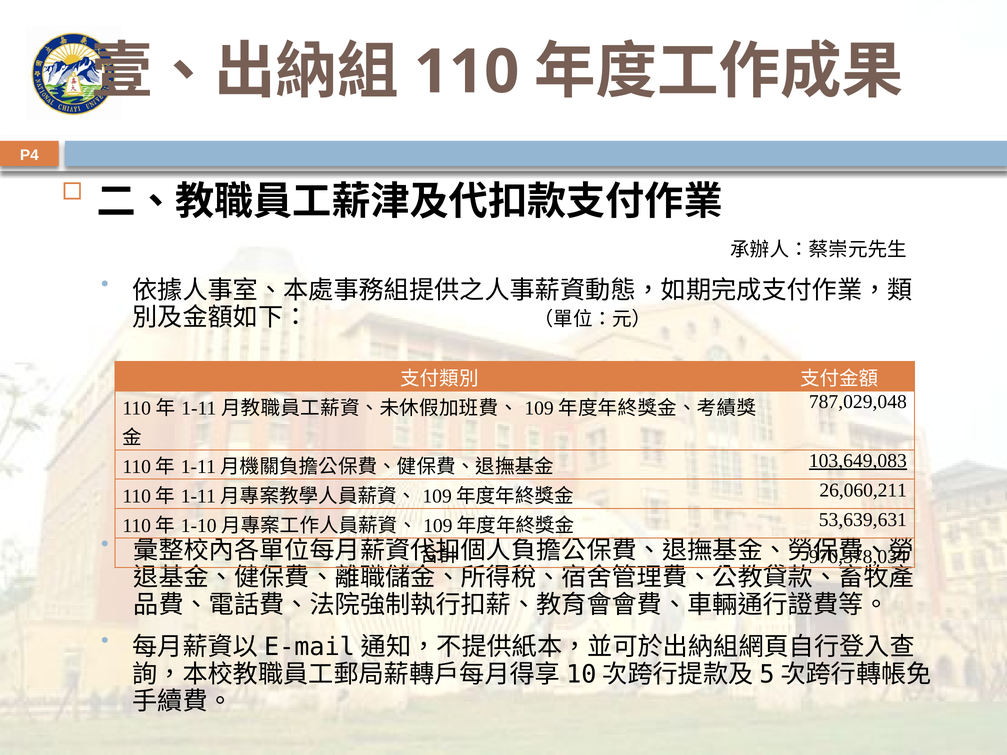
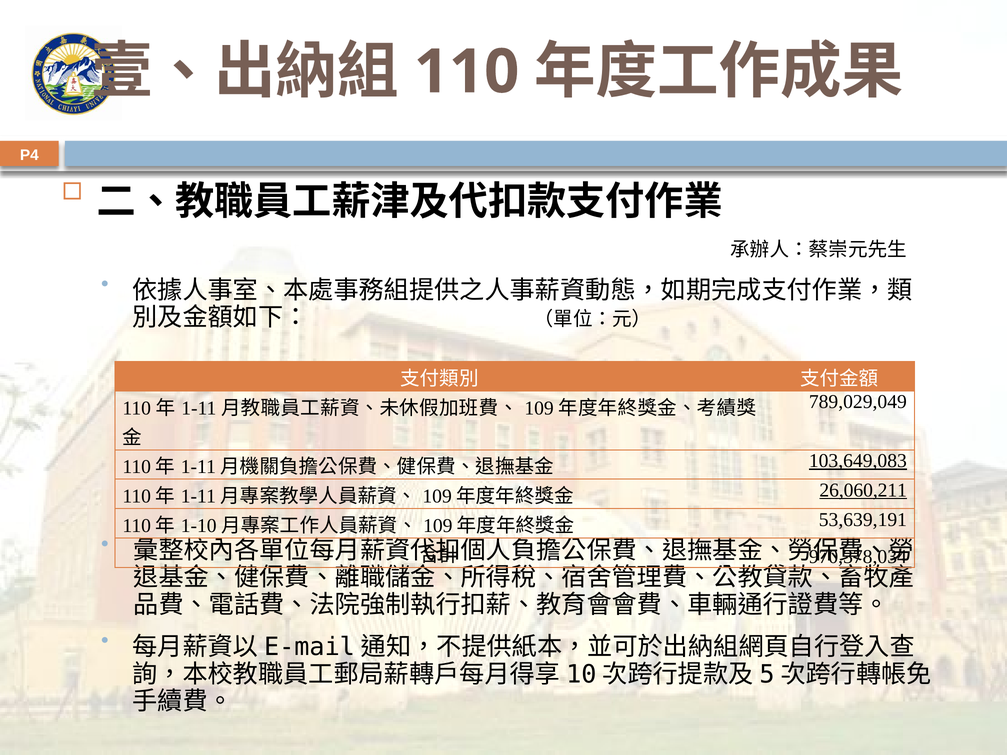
787,029,048: 787,029,048 -> 789,029,049 (858, 402)
26,060,211 underline: none -> present (863, 490)
53,639,631: 53,639,631 -> 53,639,191 (863, 520)
